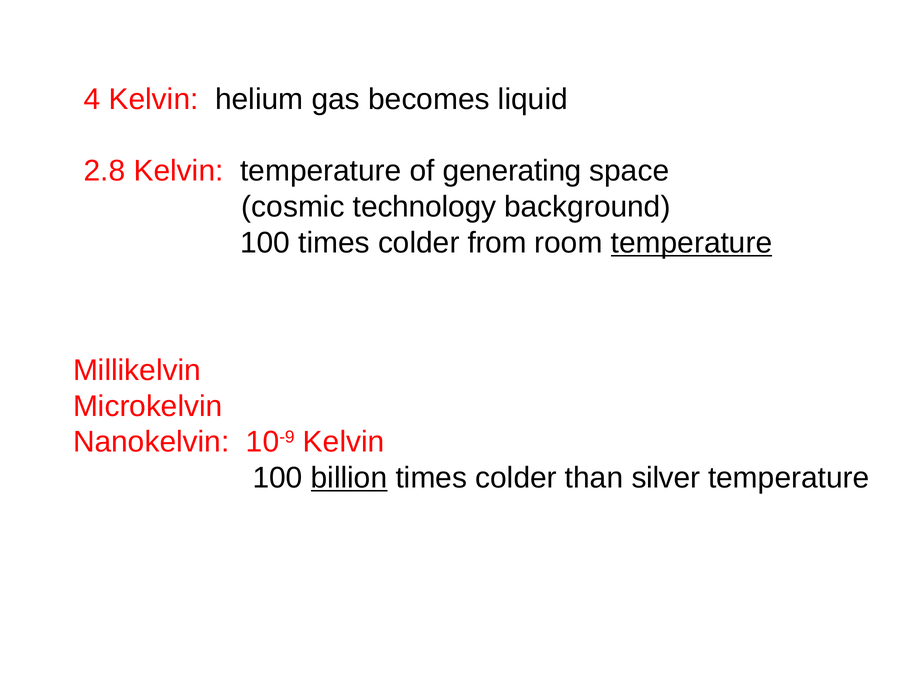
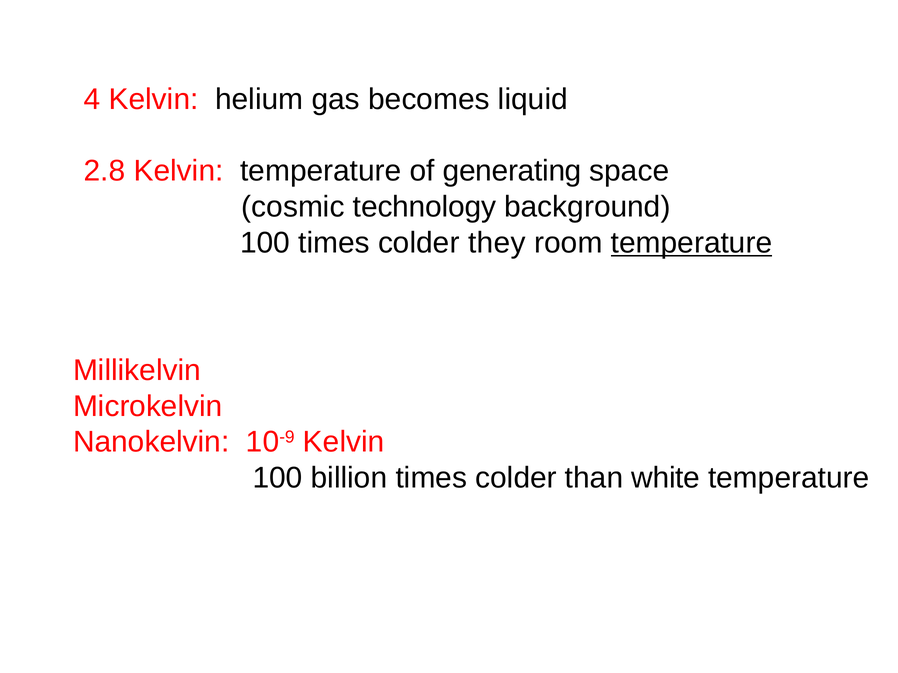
from: from -> they (497, 243)
billion underline: present -> none (349, 478)
silver: silver -> white (666, 478)
